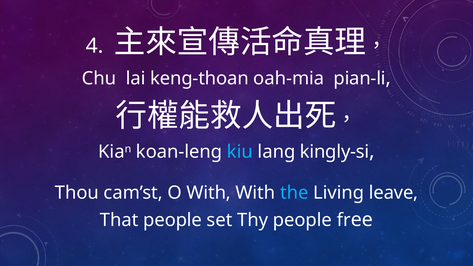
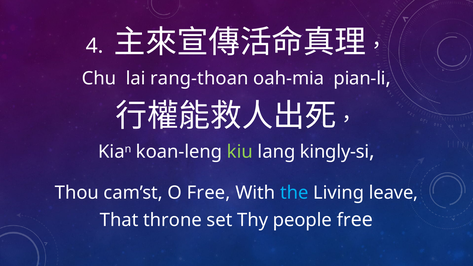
keng-thoan: keng-thoan -> rang-thoan (199, 78)
kiu colour: light blue -> light green (240, 152)
O With: With -> Free (209, 193)
That people: people -> throne (173, 220)
